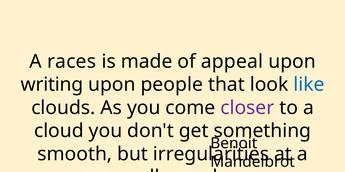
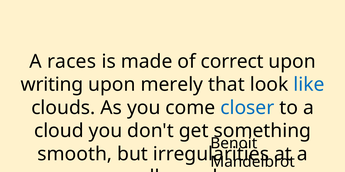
appeal: appeal -> correct (232, 62)
people: people -> merely (172, 85)
closer colour: purple -> blue (247, 108)
